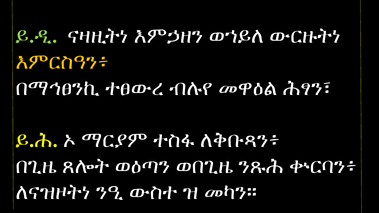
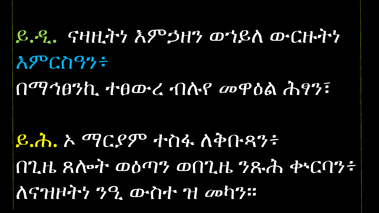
እምርስዓን፥ colour: yellow -> light blue (62, 62)
